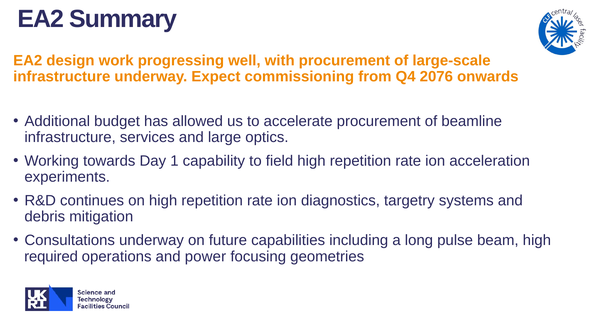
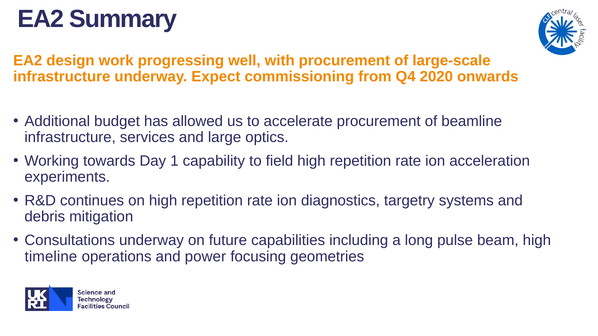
2076: 2076 -> 2020 (436, 77)
required: required -> timeline (51, 257)
